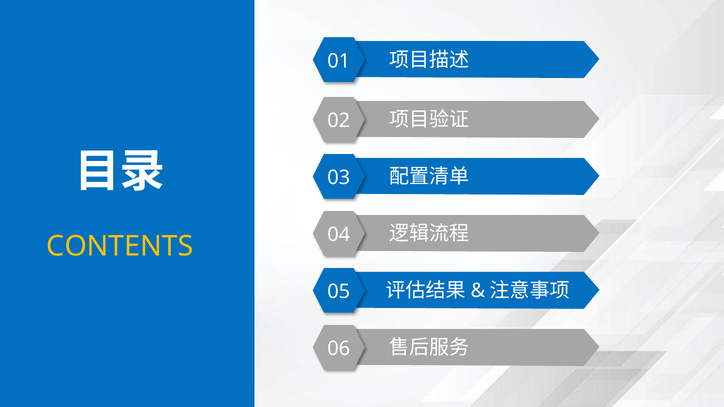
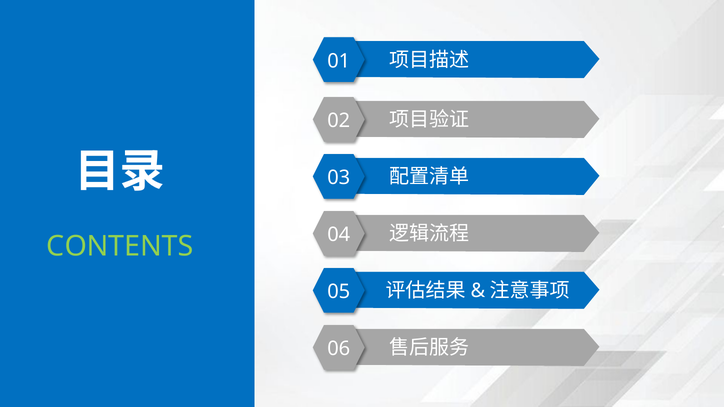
CONTENTS colour: yellow -> light green (120, 246)
